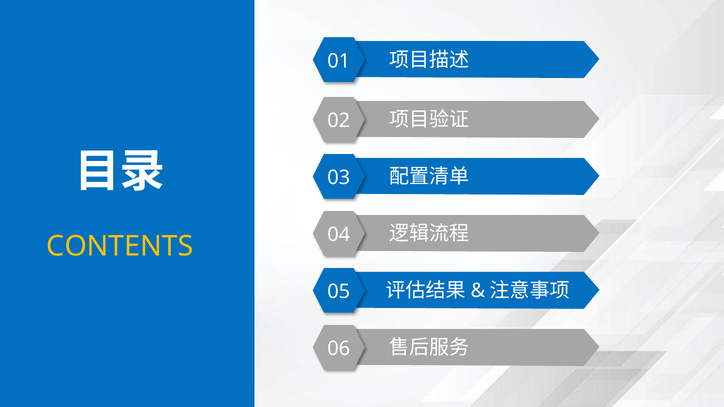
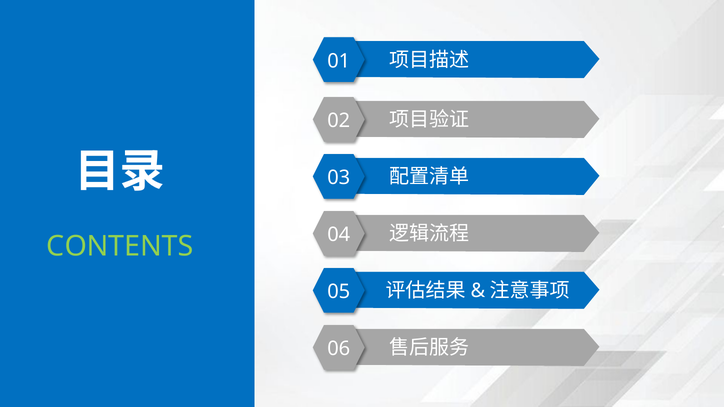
CONTENTS colour: yellow -> light green (120, 246)
